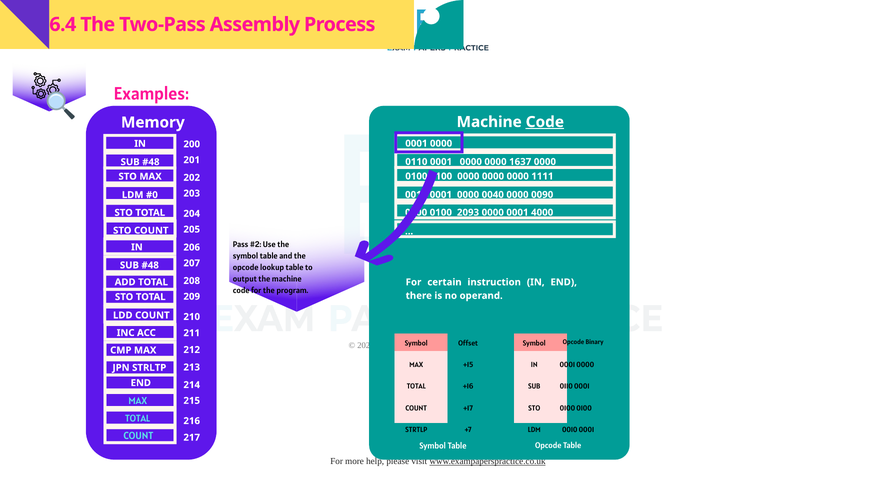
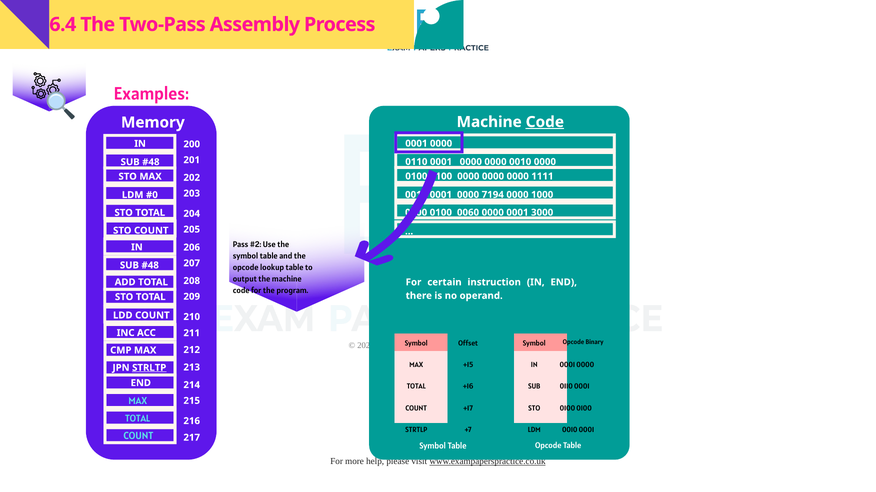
0000 1637: 1637 -> 0010 (520, 162)
0040: 0040 -> 7194 (493, 195)
0090: 0090 -> 1000 (542, 195)
2093: 2093 -> 0060 (468, 213)
4000: 4000 -> 3000 (542, 213)
STRLTP underline: none -> present (149, 368)
